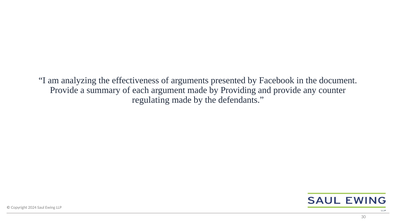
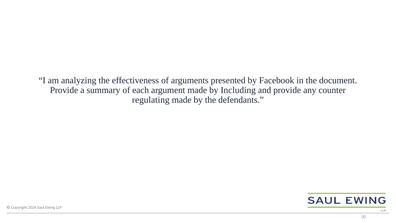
Providing: Providing -> Including (238, 90)
